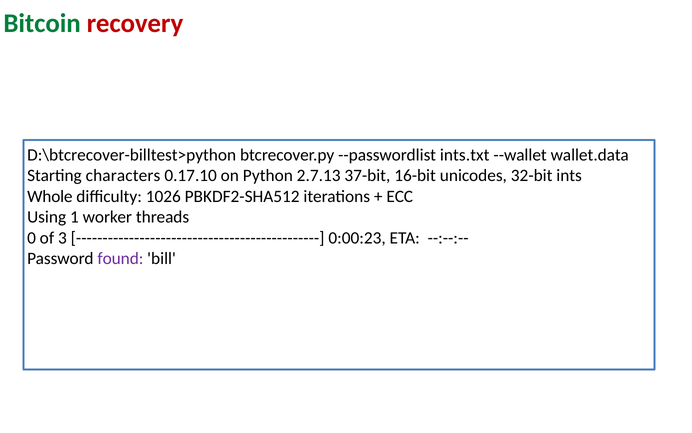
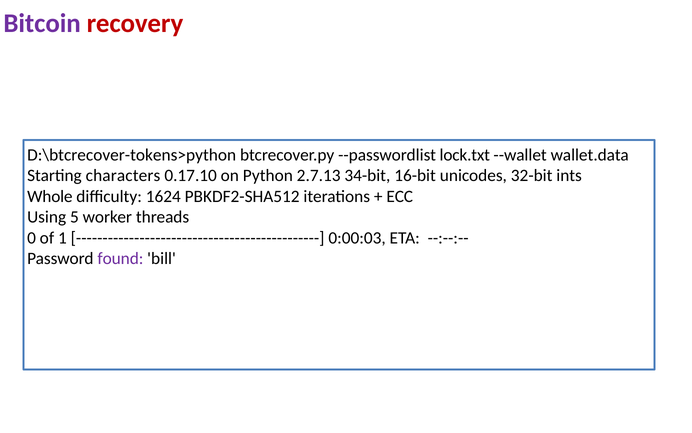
Bitcoin colour: green -> purple (42, 23)
D:\btcrecover-billtest>python: D:\btcrecover-billtest>python -> D:\btcrecover-tokens>python (132, 155)
ints.txt: ints.txt -> lock.txt (465, 155)
37-bit: 37-bit -> 34-bit (367, 175)
1026: 1026 -> 1624 (163, 196)
1: 1 -> 5 (74, 217)
3: 3 -> 1 (62, 238)
0:00:23: 0:00:23 -> 0:00:03 (357, 238)
